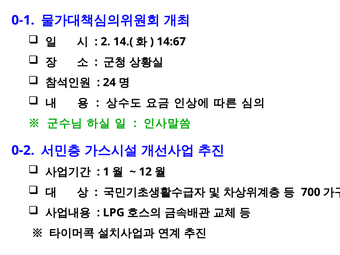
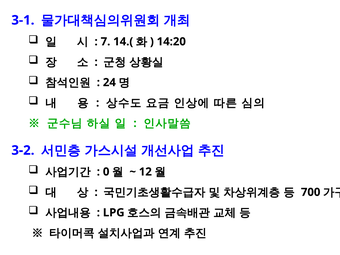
0-1: 0-1 -> 3-1 (23, 20)
2: 2 -> 7 (105, 42)
14:67: 14:67 -> 14:20 (171, 42)
0-2: 0-2 -> 3-2 (23, 150)
1: 1 -> 0 (106, 172)
